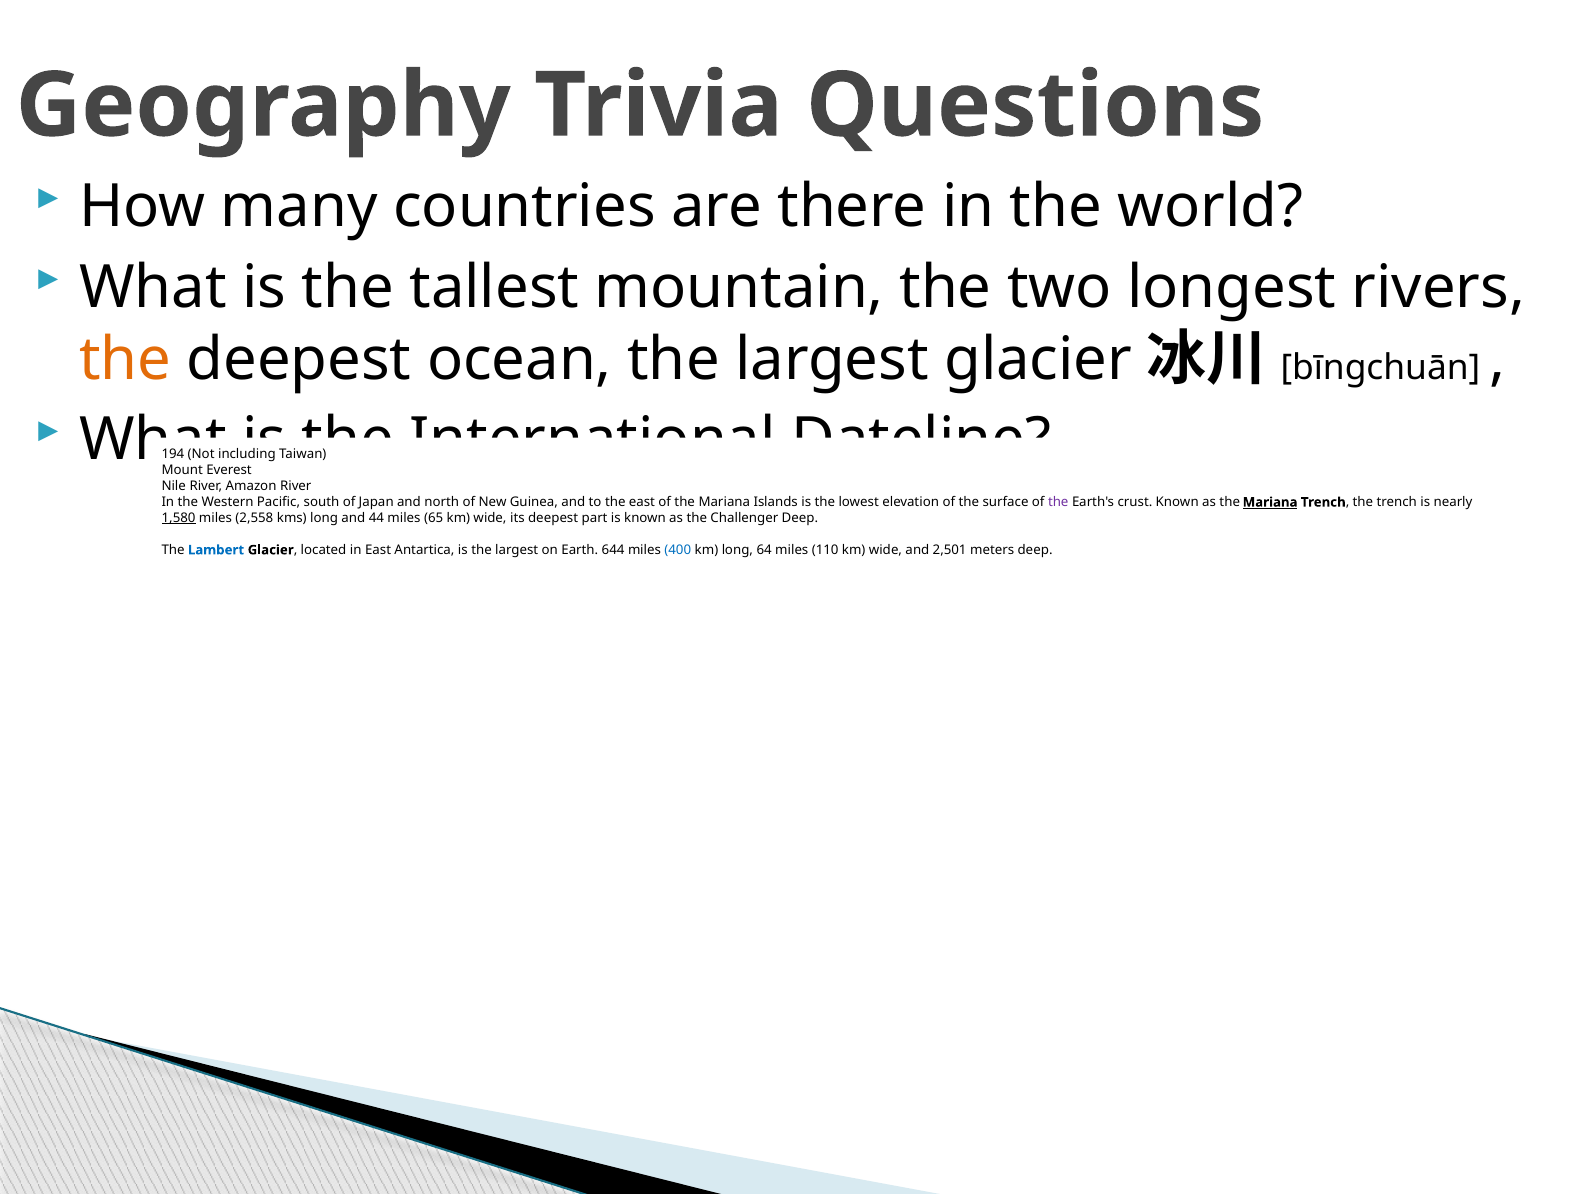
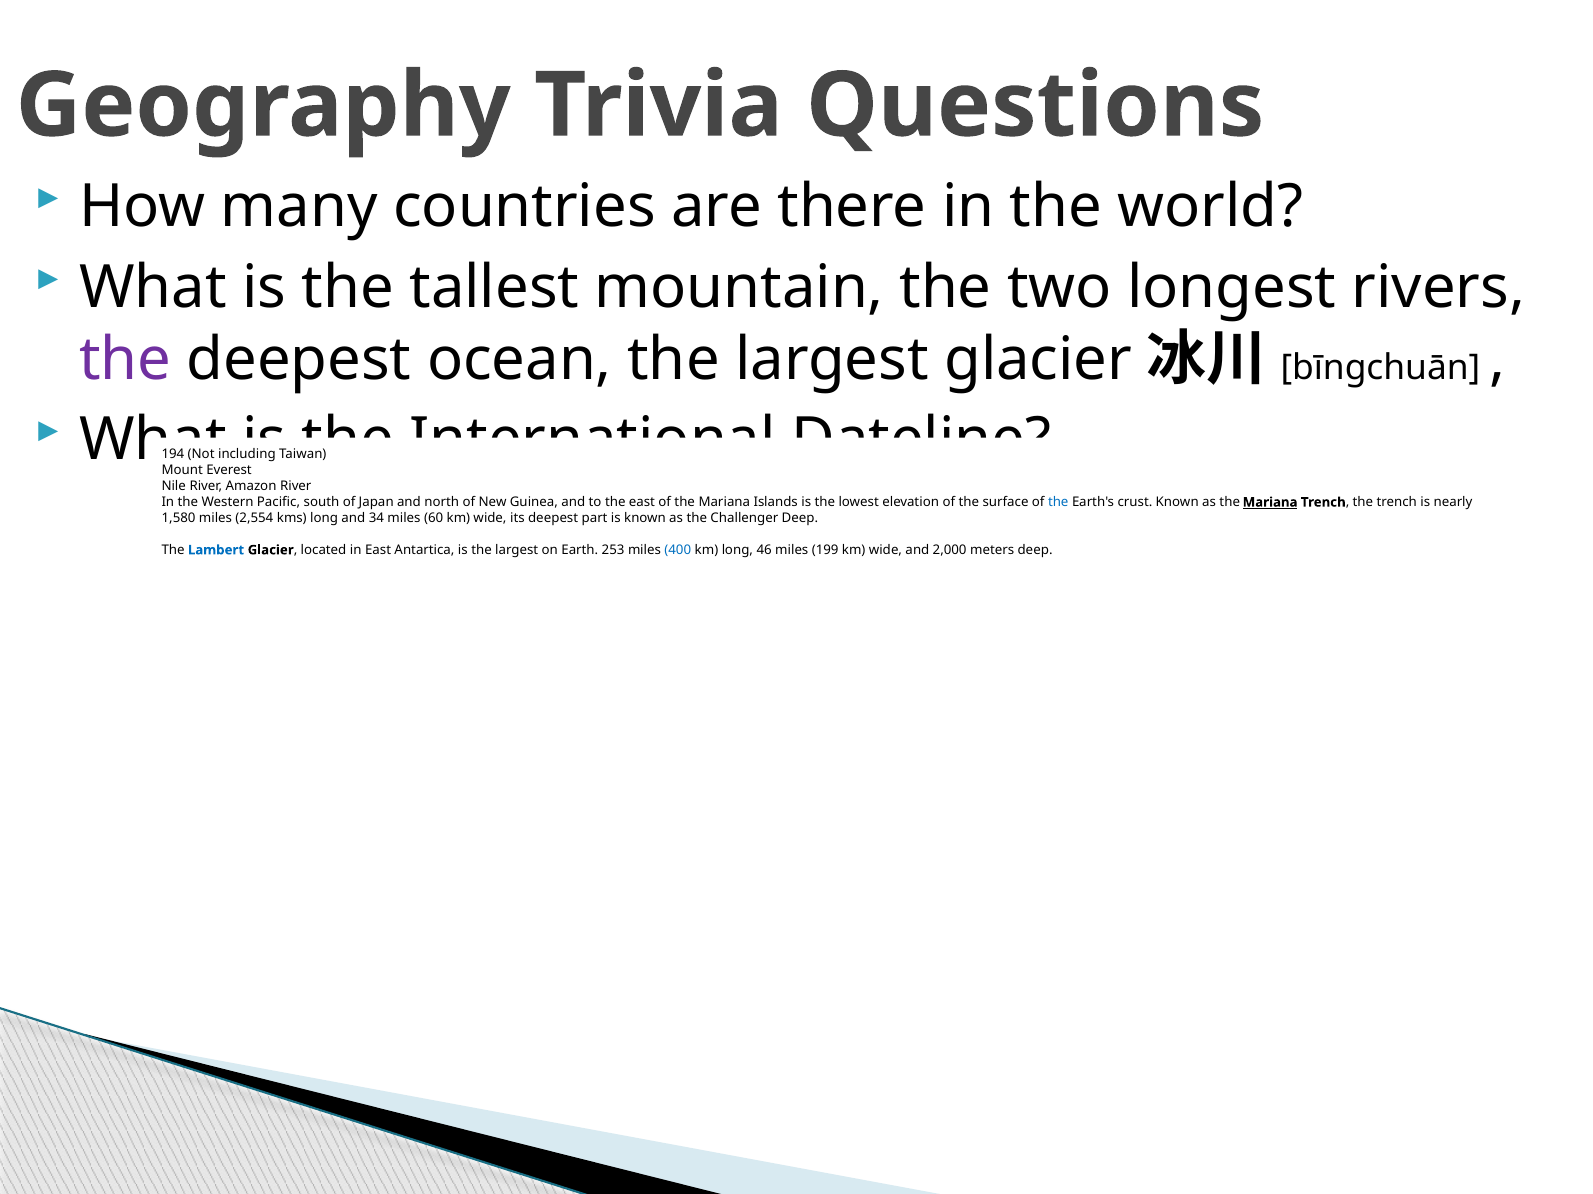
the colour: orange -> purple (125, 360)
the colour: purple -> blue (1058, 503)
1,580 underline: present -> none (179, 518)
2,558: 2,558 -> 2,554 (254, 518)
44: 44 -> 34 (376, 518)
65: 65 -> 60 (434, 518)
644: 644 -> 253 (613, 550)
64: 64 -> 46 (764, 550)
110: 110 -> 199 (825, 550)
2,501: 2,501 -> 2,000 (950, 550)
